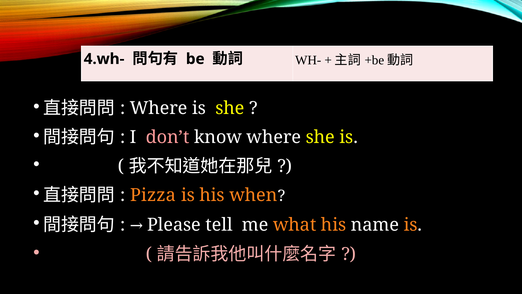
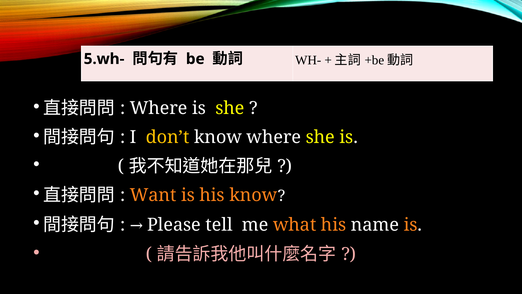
4.wh-: 4.wh- -> 5.wh- (104, 59)
don’t colour: pink -> yellow (168, 137)
Pizza: Pizza -> Want (153, 195)
his when: when -> know (253, 195)
